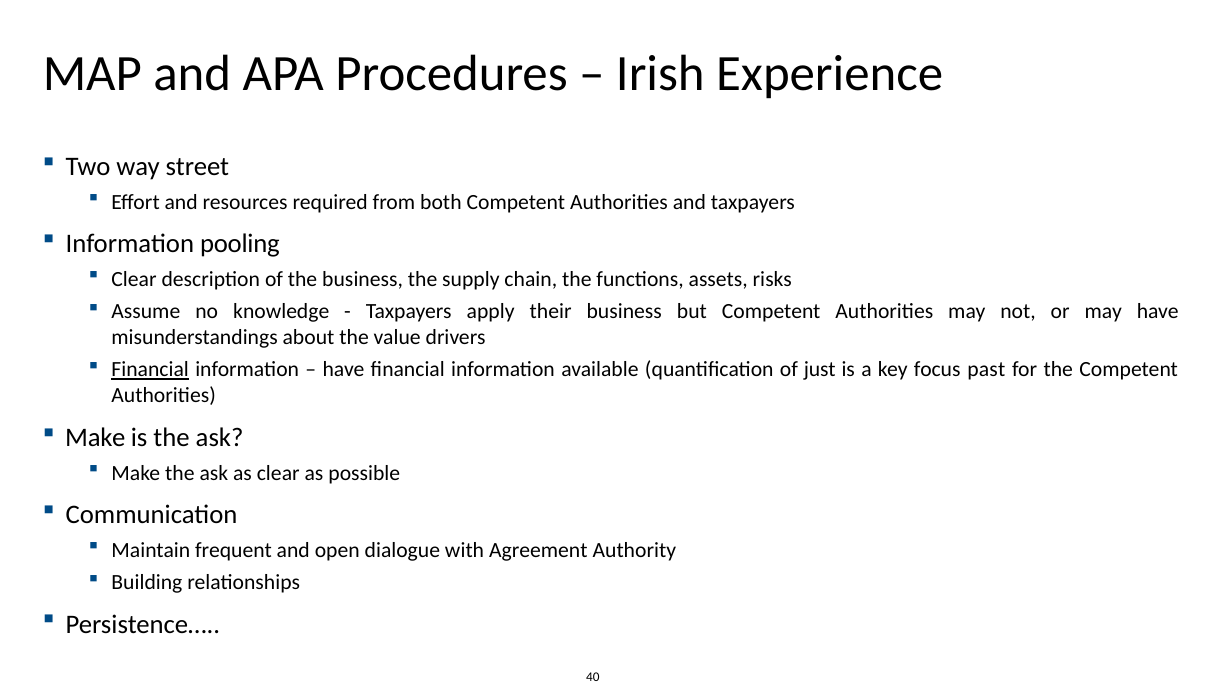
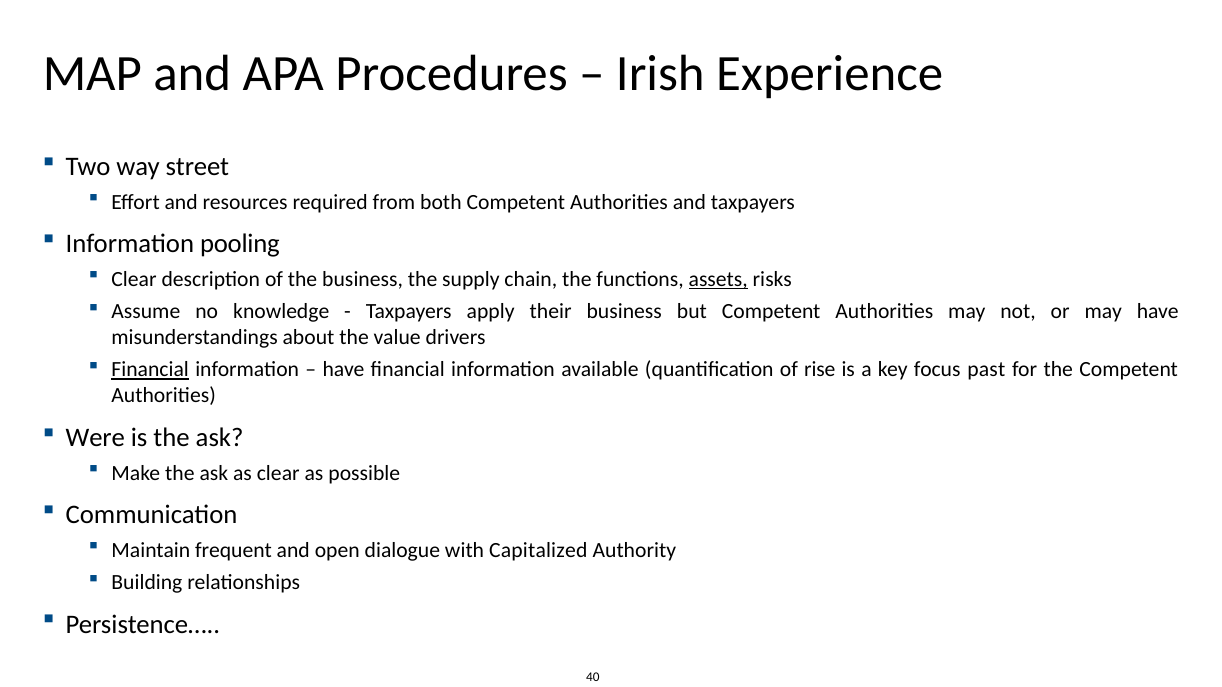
assets underline: none -> present (718, 279)
just: just -> rise (820, 370)
Make: Make -> Were (95, 438)
Agreement: Agreement -> Capitalized (538, 550)
